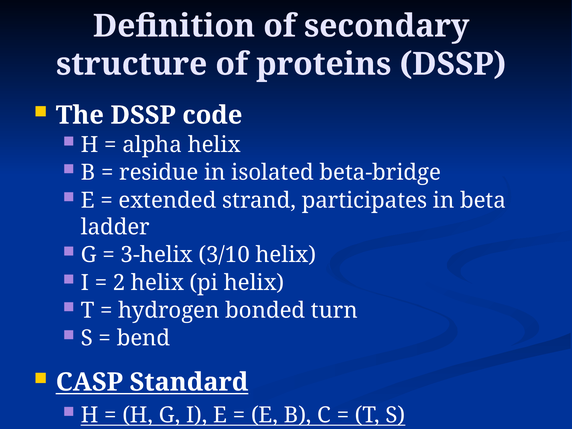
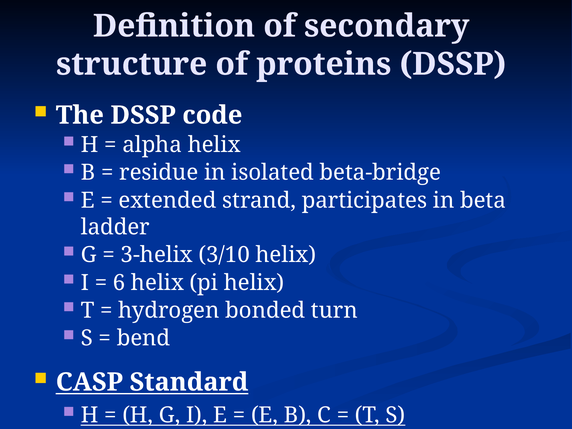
2: 2 -> 6 (119, 283)
